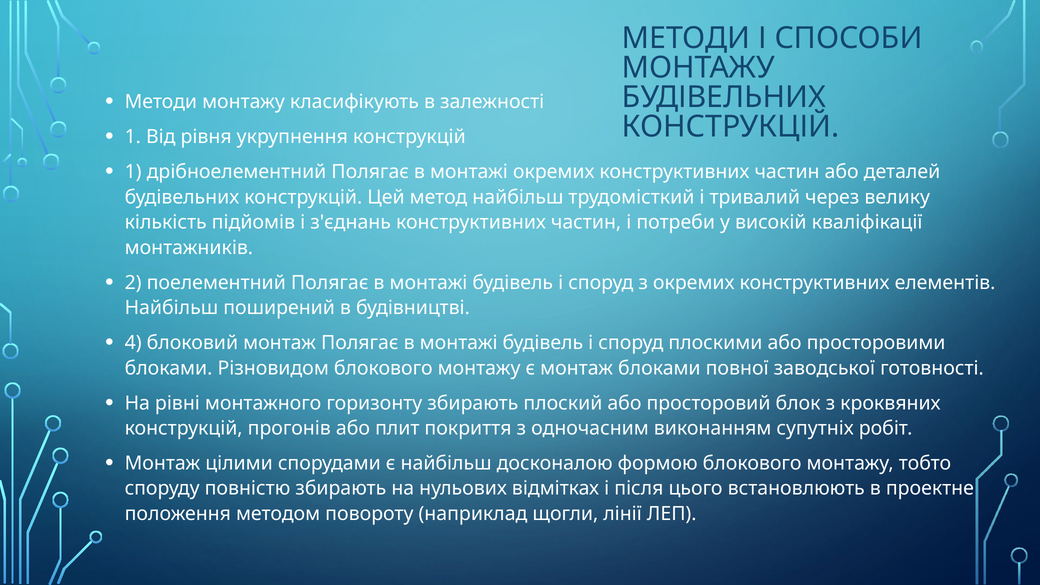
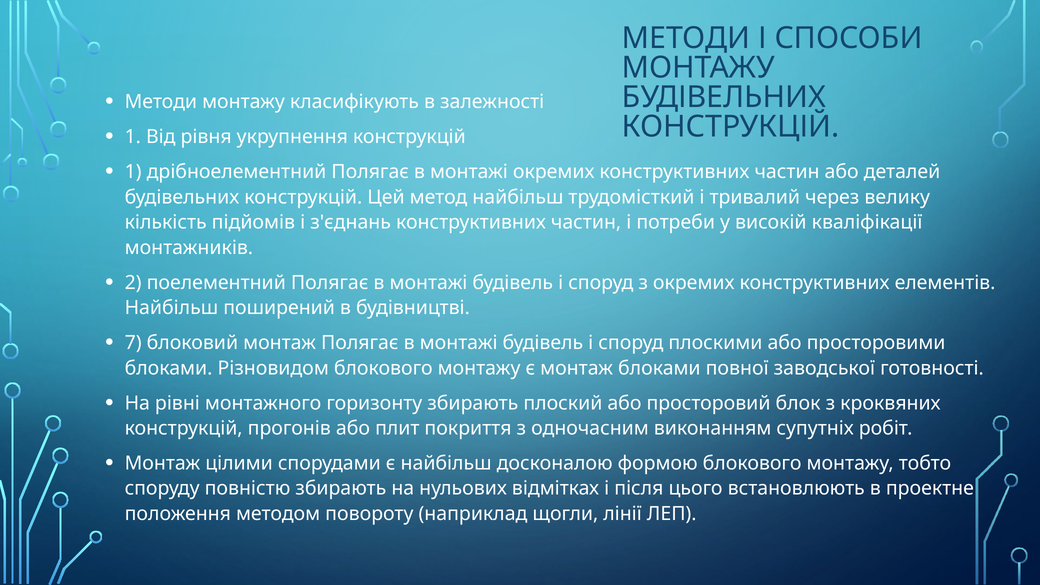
4: 4 -> 7 (133, 343)
